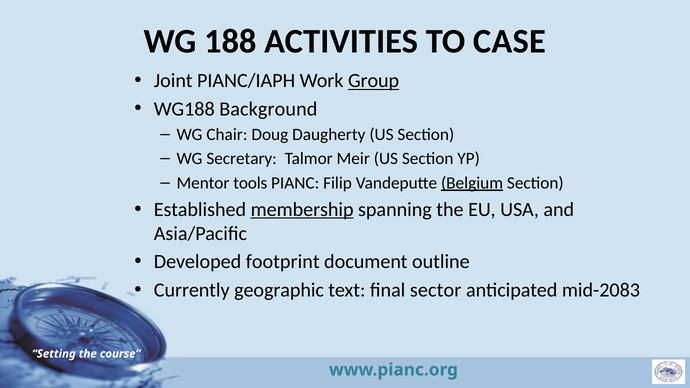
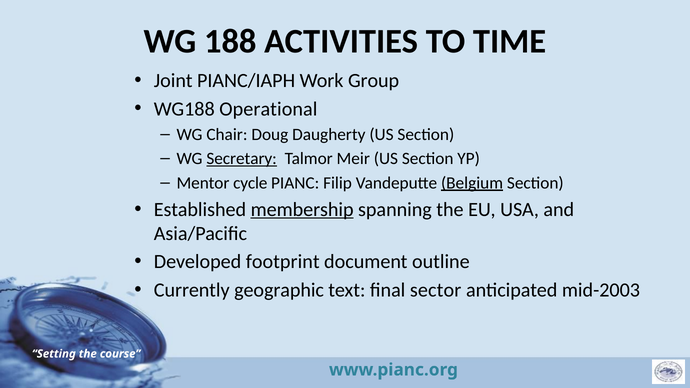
CASE: CASE -> TIME (510, 41)
Group underline: present -> none (374, 81)
Background: Background -> Operational (268, 109)
Secretary underline: none -> present (242, 159)
tools: tools -> cycle (250, 183)
mid-2083: mid-2083 -> mid-2003 (601, 290)
